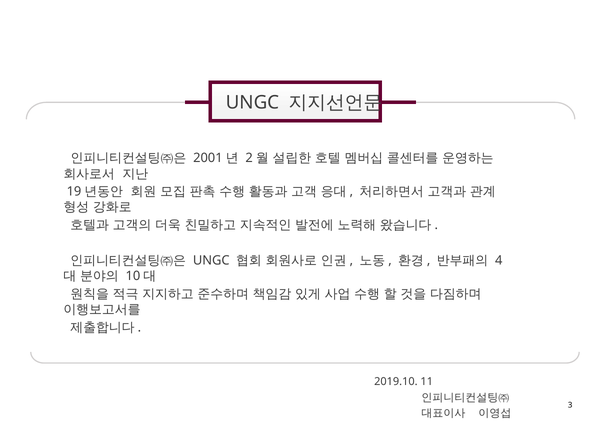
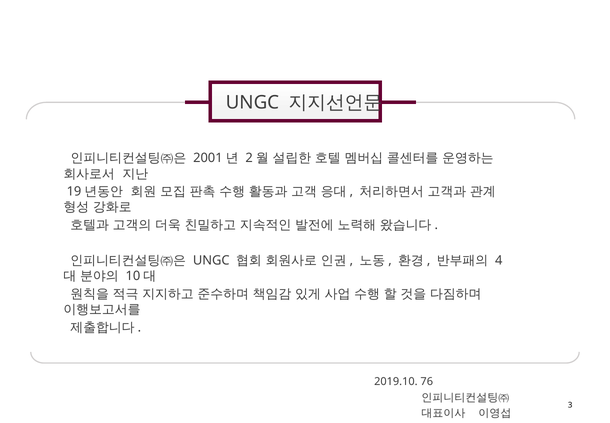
11: 11 -> 76 (427, 381)
